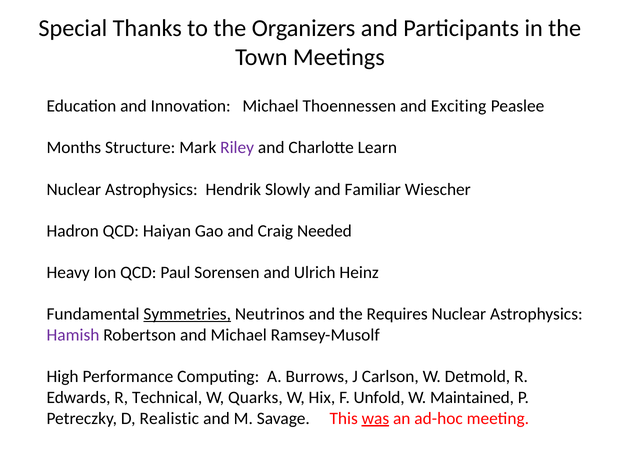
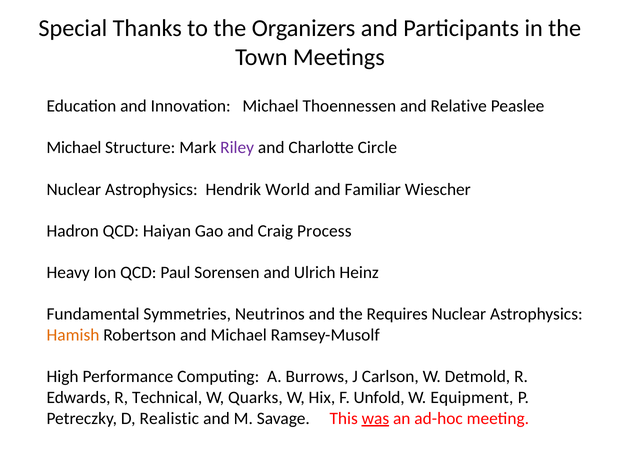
Exciting: Exciting -> Relative (459, 106)
Months: Months -> Michael (74, 148)
Learn: Learn -> Circle (377, 148)
Slowly: Slowly -> World (288, 189)
Needed: Needed -> Process (324, 231)
Symmetries underline: present -> none (187, 314)
Hamish colour: purple -> orange (73, 335)
Maintained: Maintained -> Equipment (472, 397)
